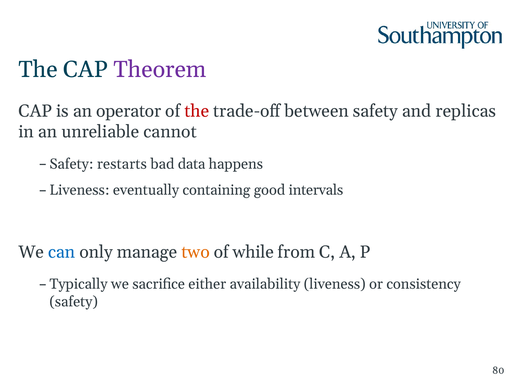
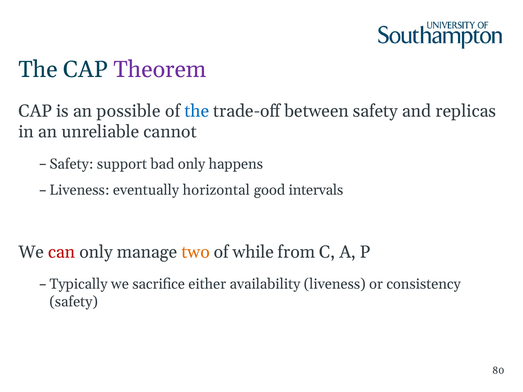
operator: operator -> possible (129, 111)
the colour: red -> blue (197, 111)
restarts: restarts -> support (122, 164)
bad data: data -> only (192, 164)
containing: containing -> horizontal (216, 190)
can colour: blue -> red (62, 252)
